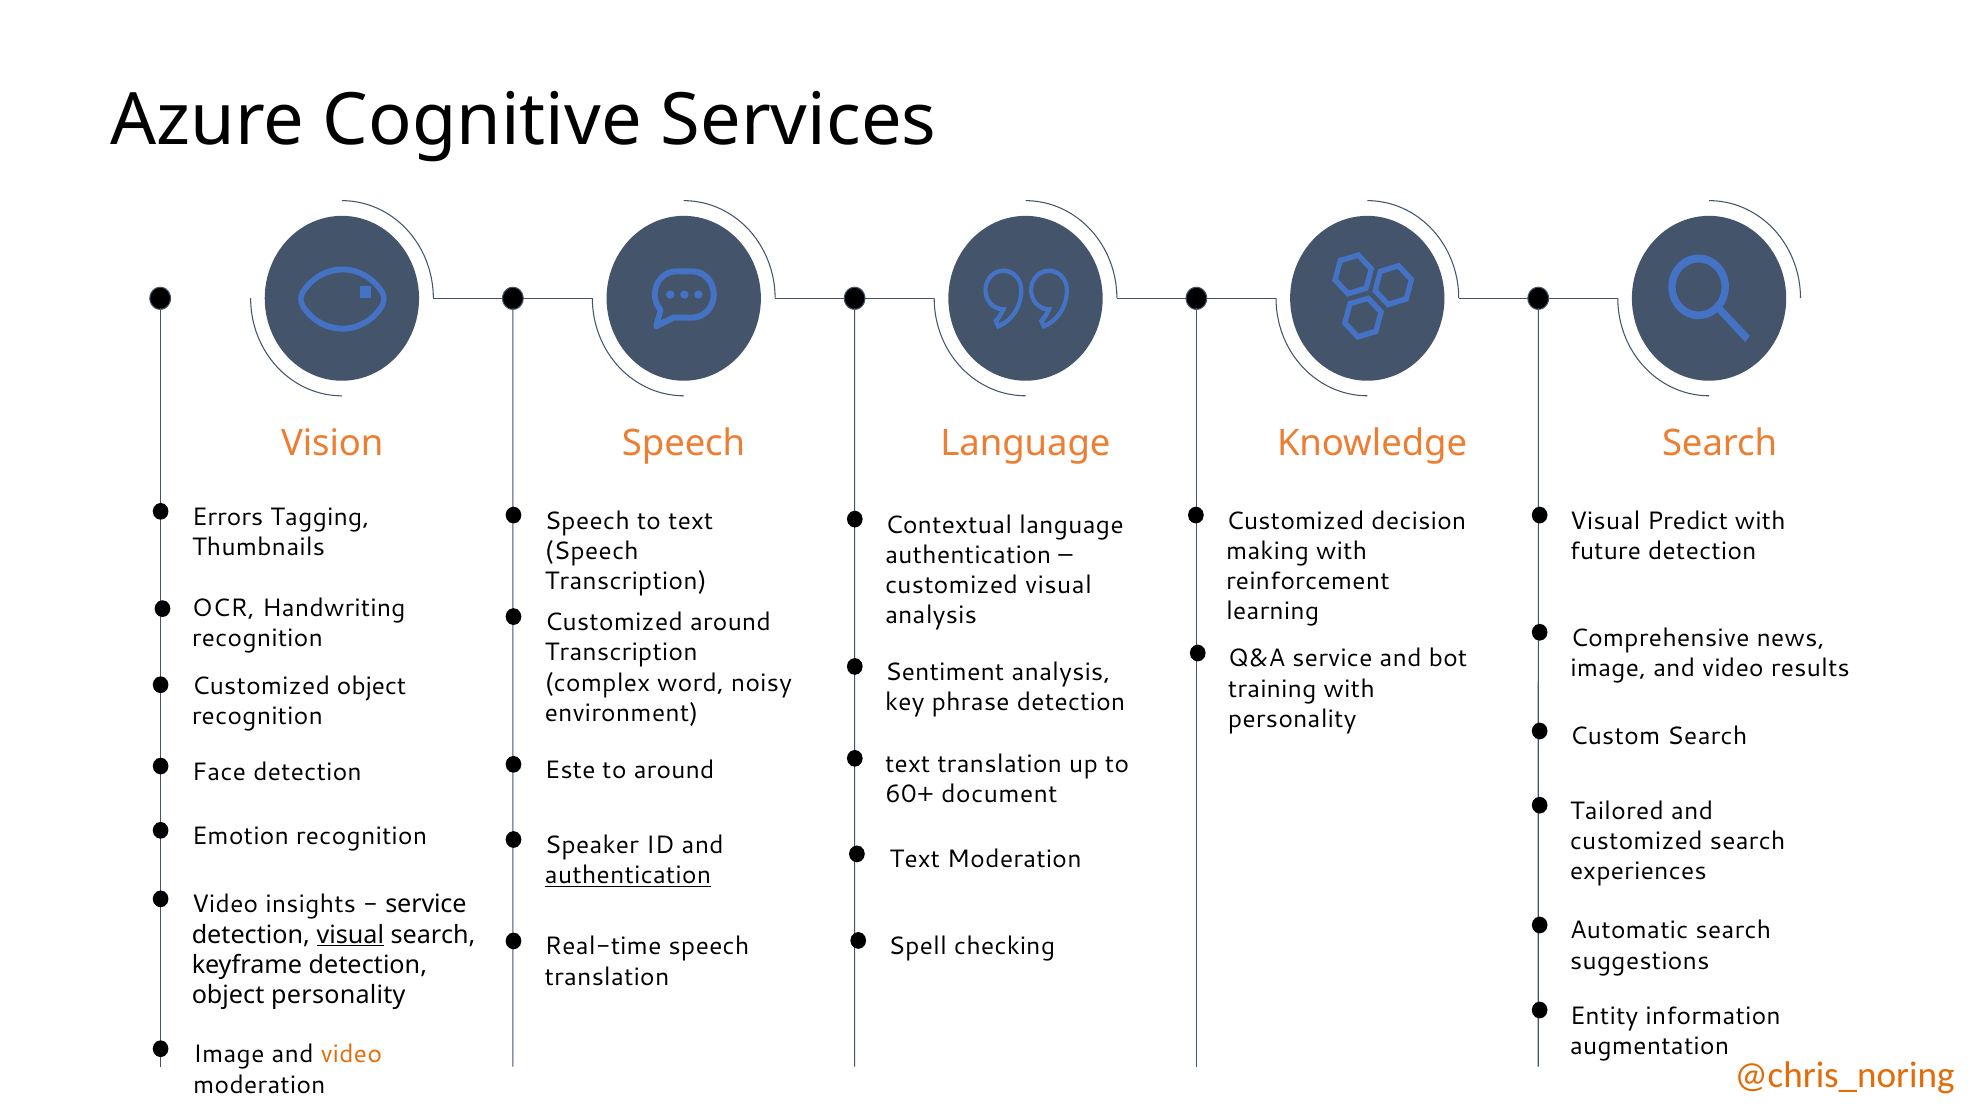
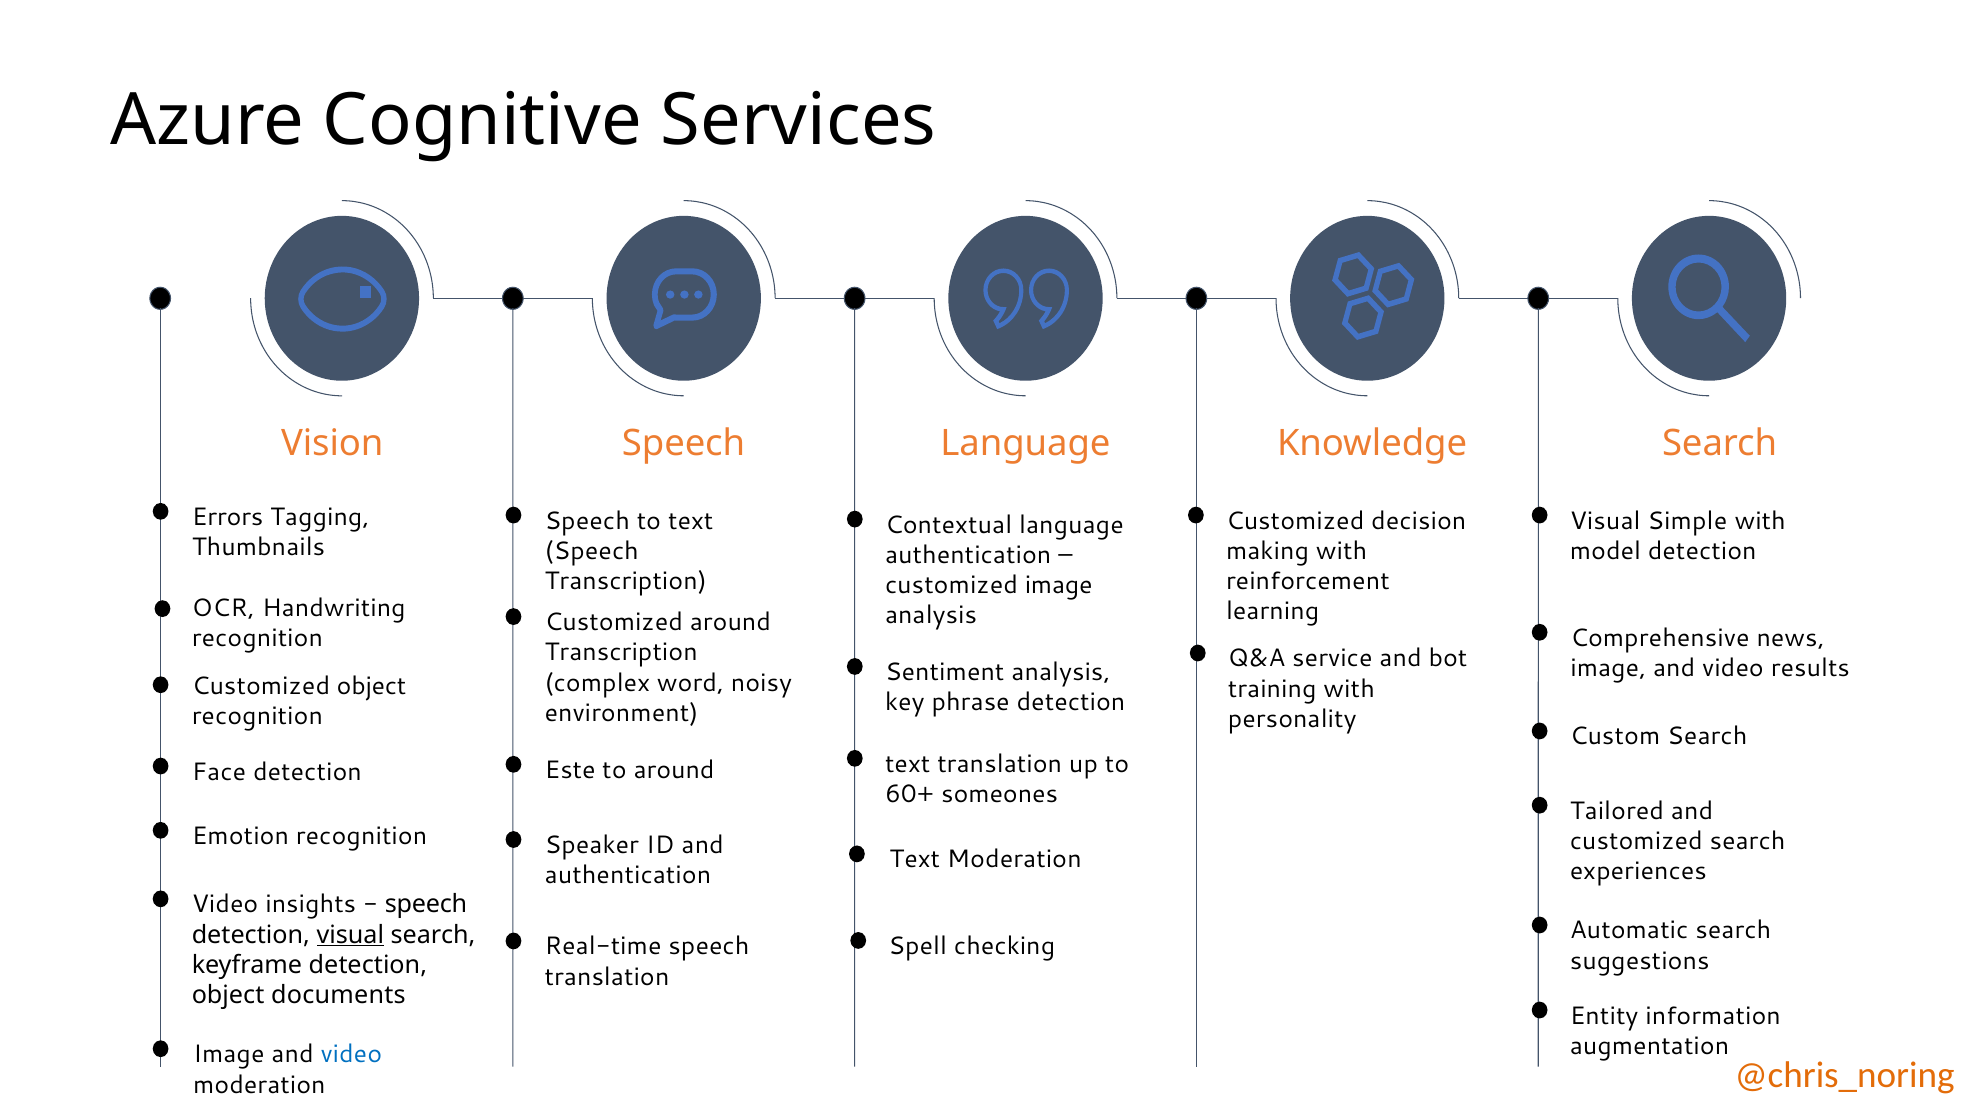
Predict: Predict -> Simple (1687, 521)
future: future -> model (1605, 551)
customized visual: visual -> image (1059, 585)
document: document -> someones (1000, 794)
authentication underline: present -> none (628, 875)
service: service -> speech (426, 904)
object personality: personality -> documents (338, 995)
video colour: orange -> blue (351, 1054)
